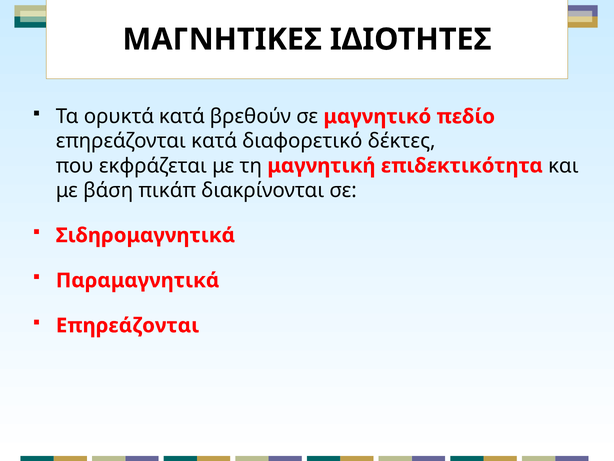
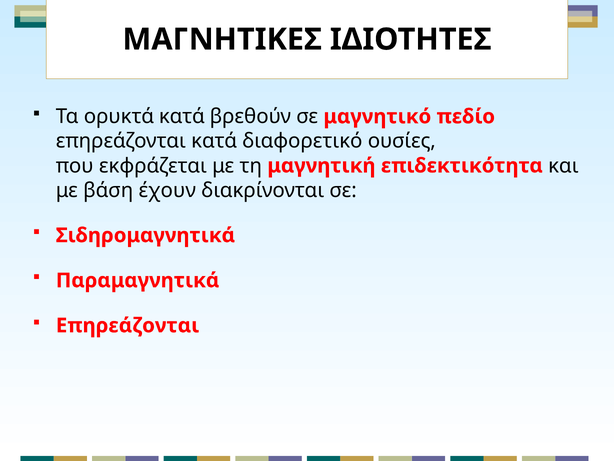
δέκτες: δέκτες -> ουσίες (402, 141)
πικάπ: πικάπ -> έχουν (167, 190)
